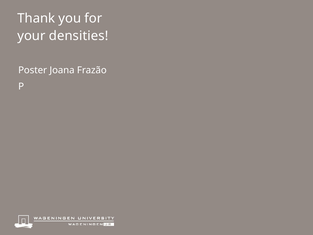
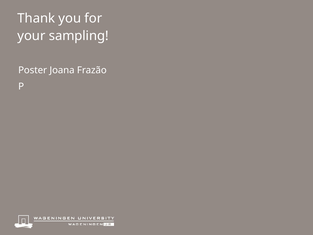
densities: densities -> sampling (79, 36)
